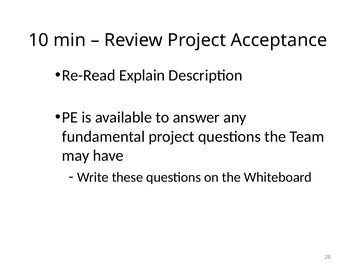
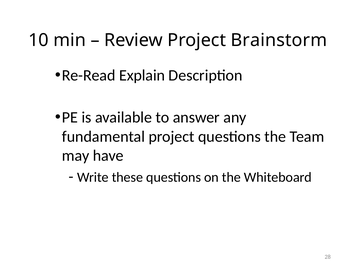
Acceptance: Acceptance -> Brainstorm (279, 40)
